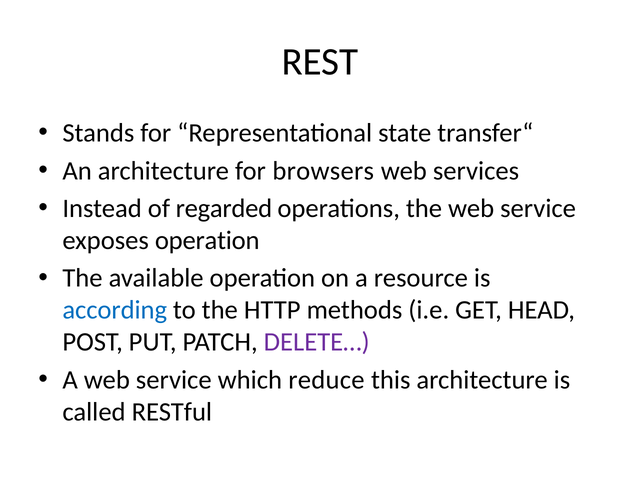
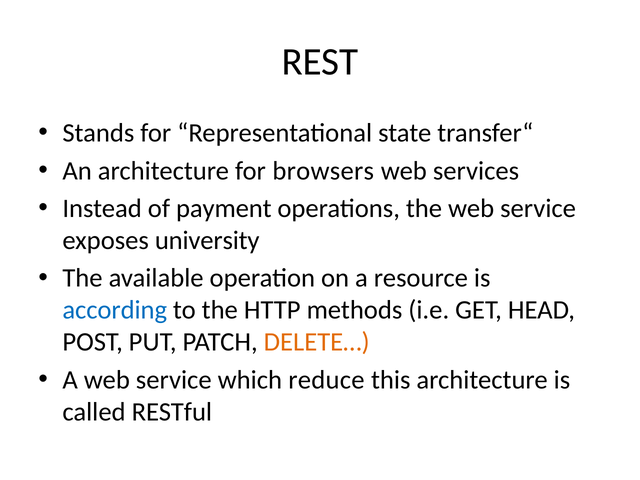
regarded: regarded -> payment (224, 208)
exposes operation: operation -> university (207, 240)
DELETE… colour: purple -> orange (317, 342)
